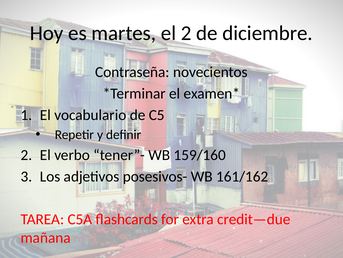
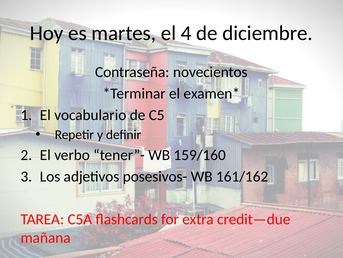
el 2: 2 -> 4 (186, 33)
